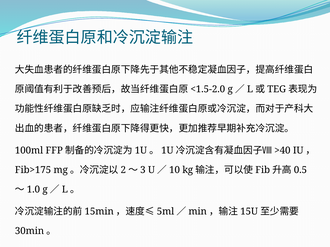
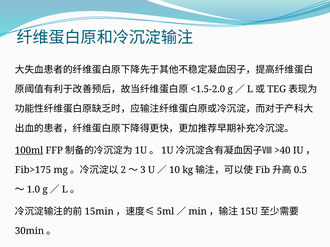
100ml underline: none -> present (29, 151)
